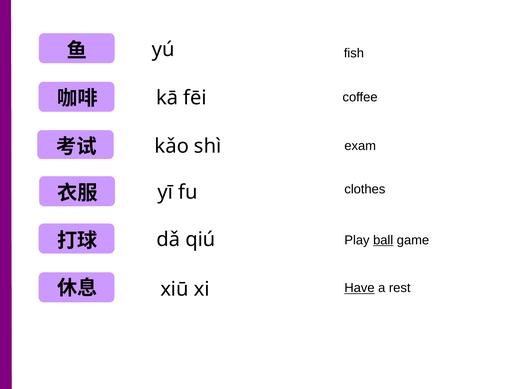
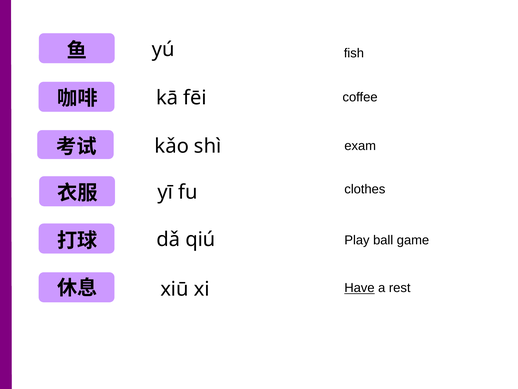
ball underline: present -> none (383, 240)
